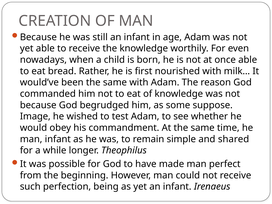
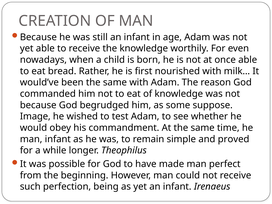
shared: shared -> proved (234, 139)
